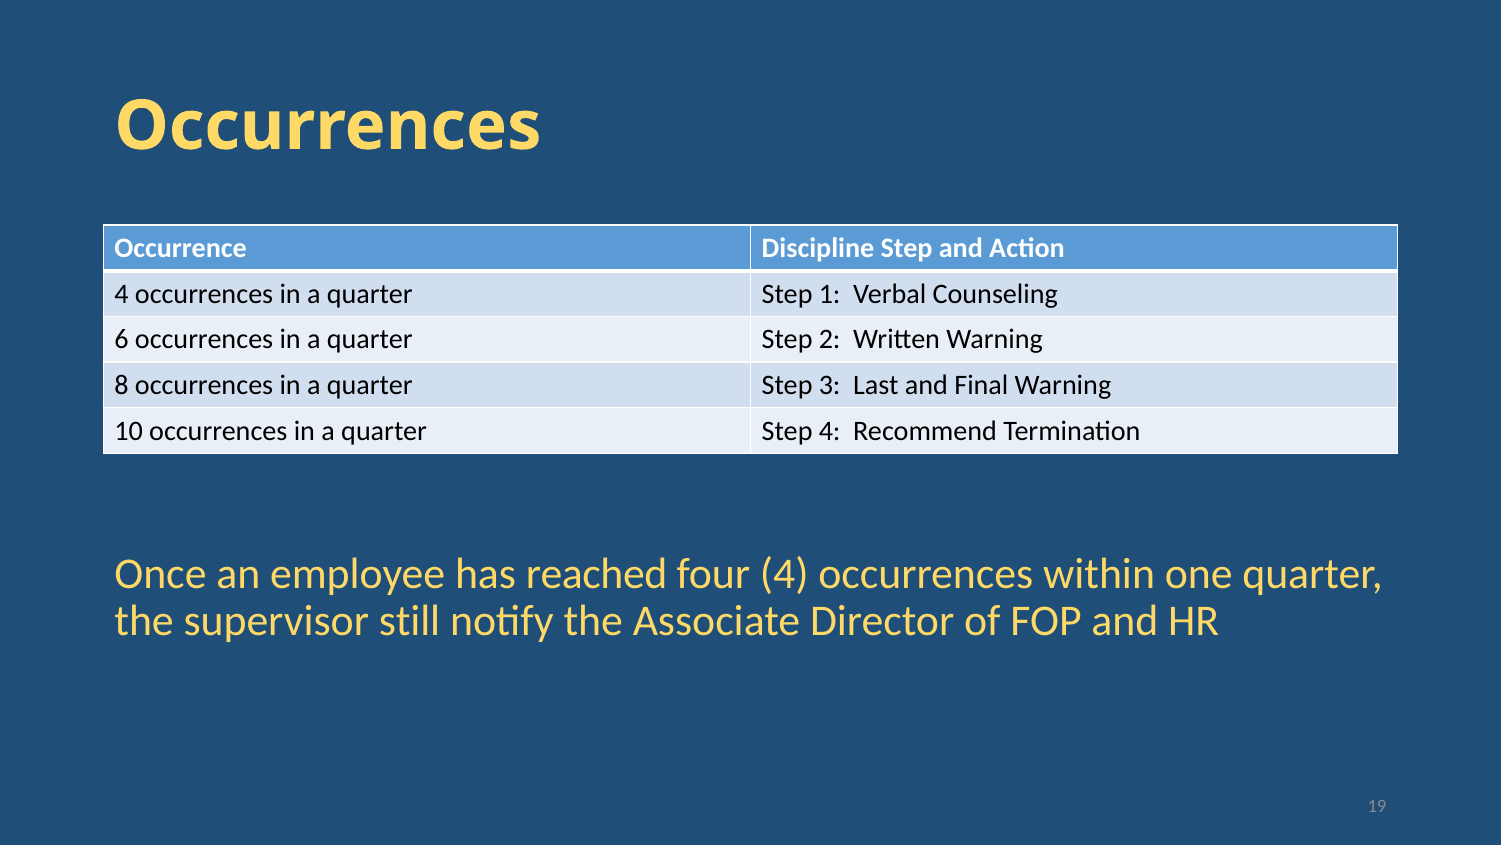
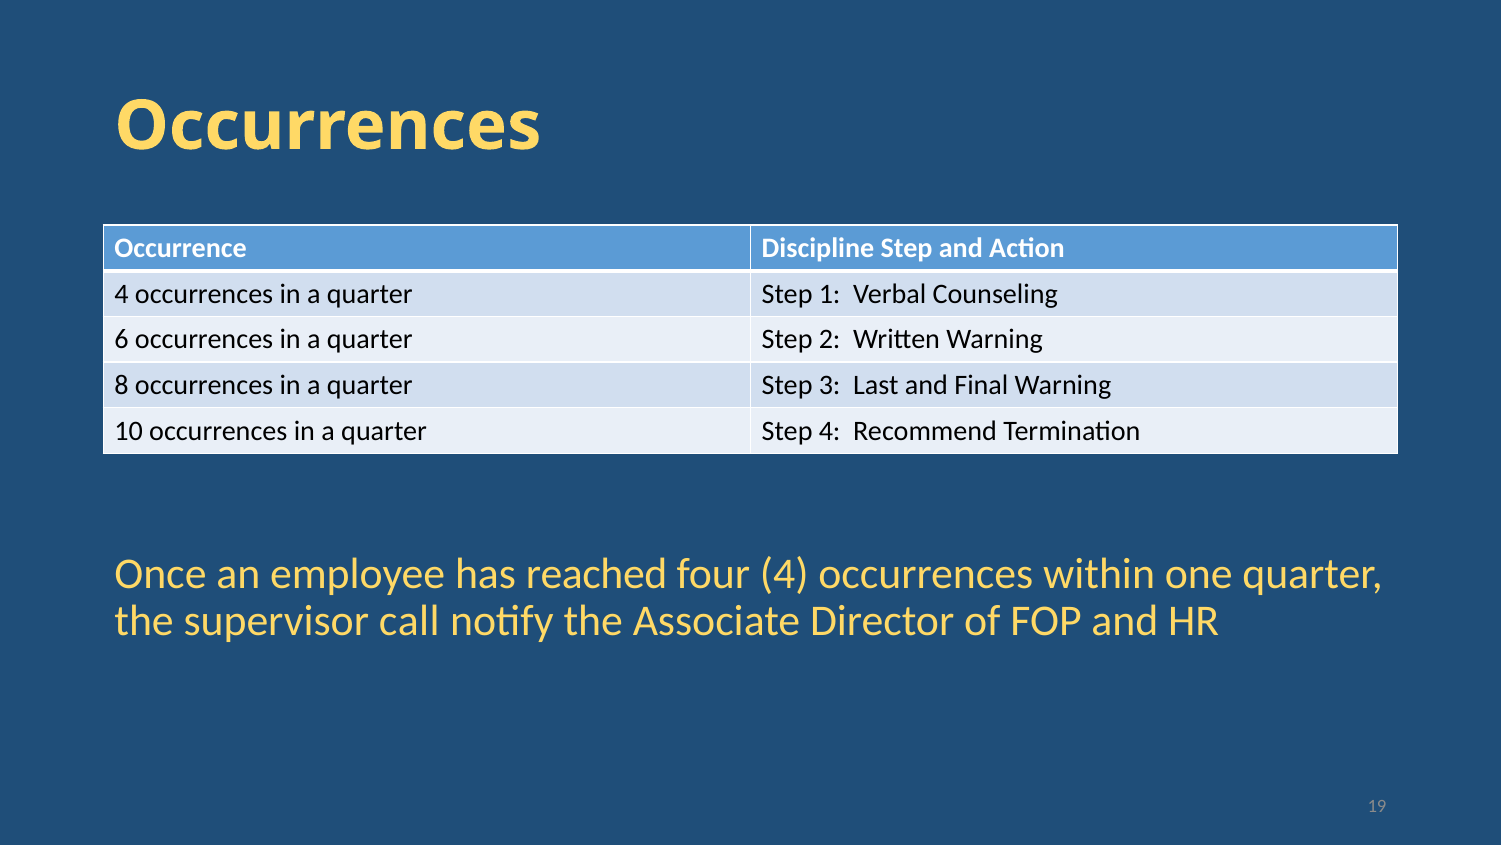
still: still -> call (409, 621)
